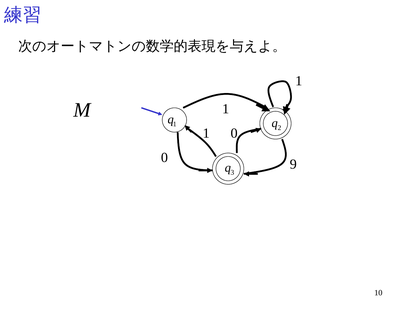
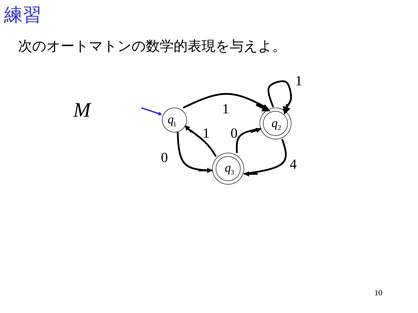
9: 9 -> 4 (293, 165)
